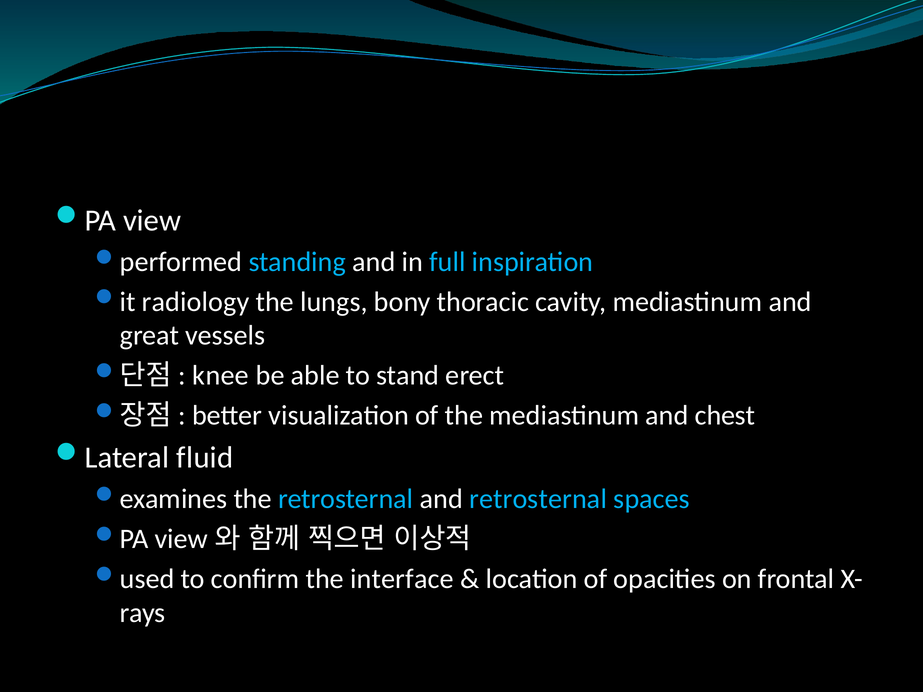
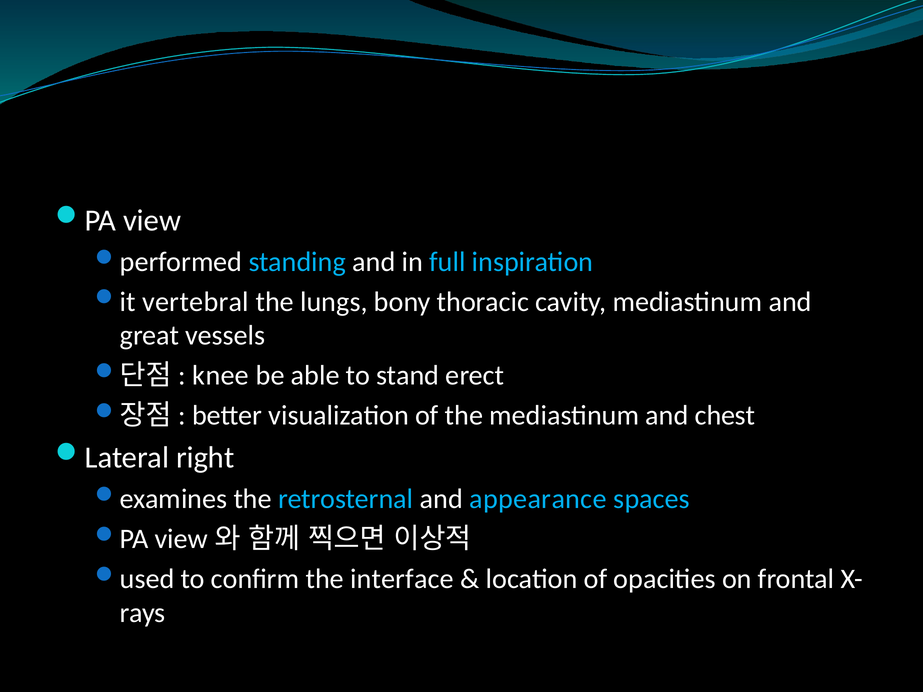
radiology: radiology -> vertebral (196, 302)
fluid: fluid -> right (205, 458)
and retrosternal: retrosternal -> appearance (538, 499)
